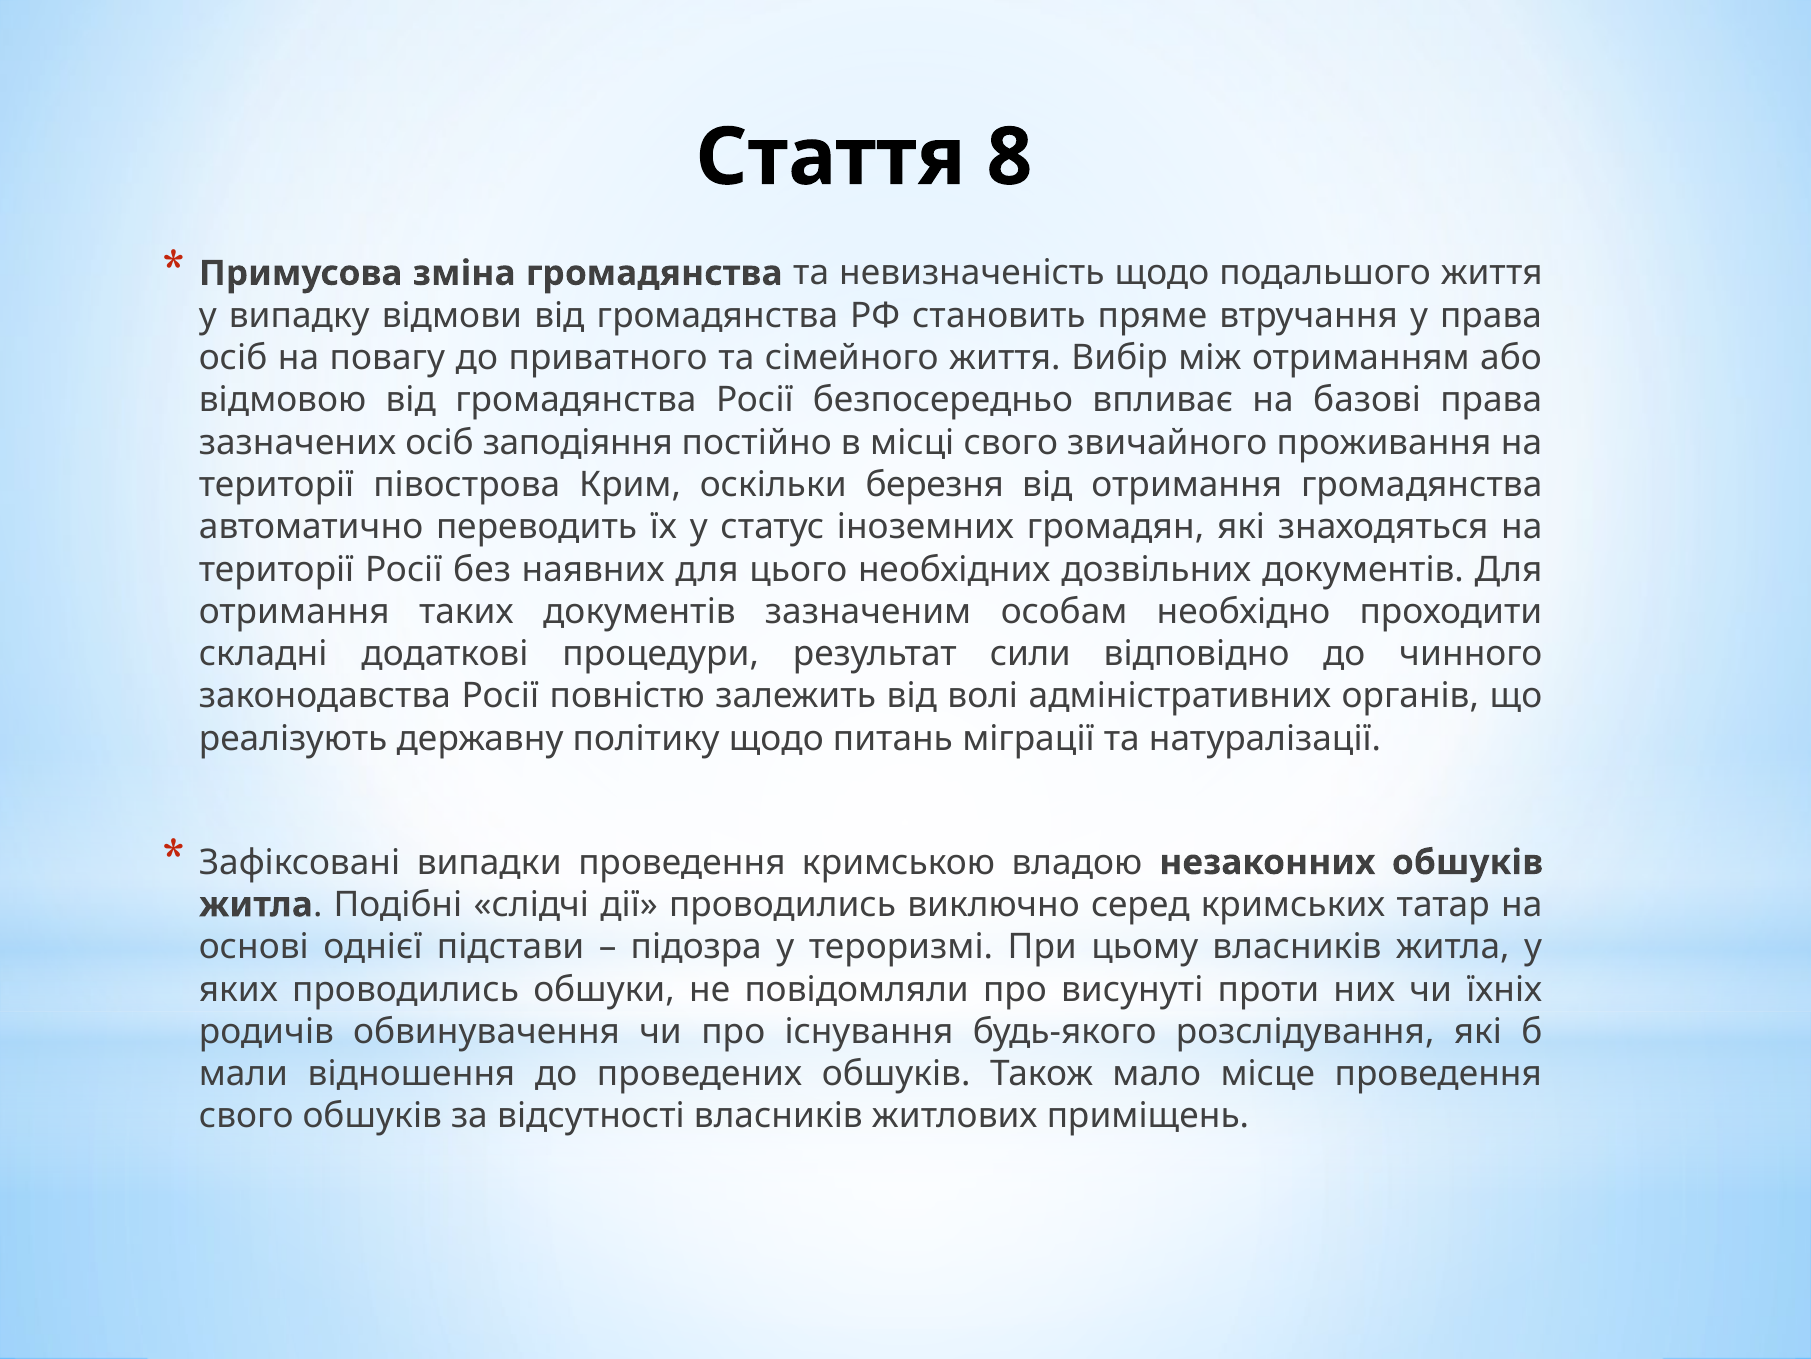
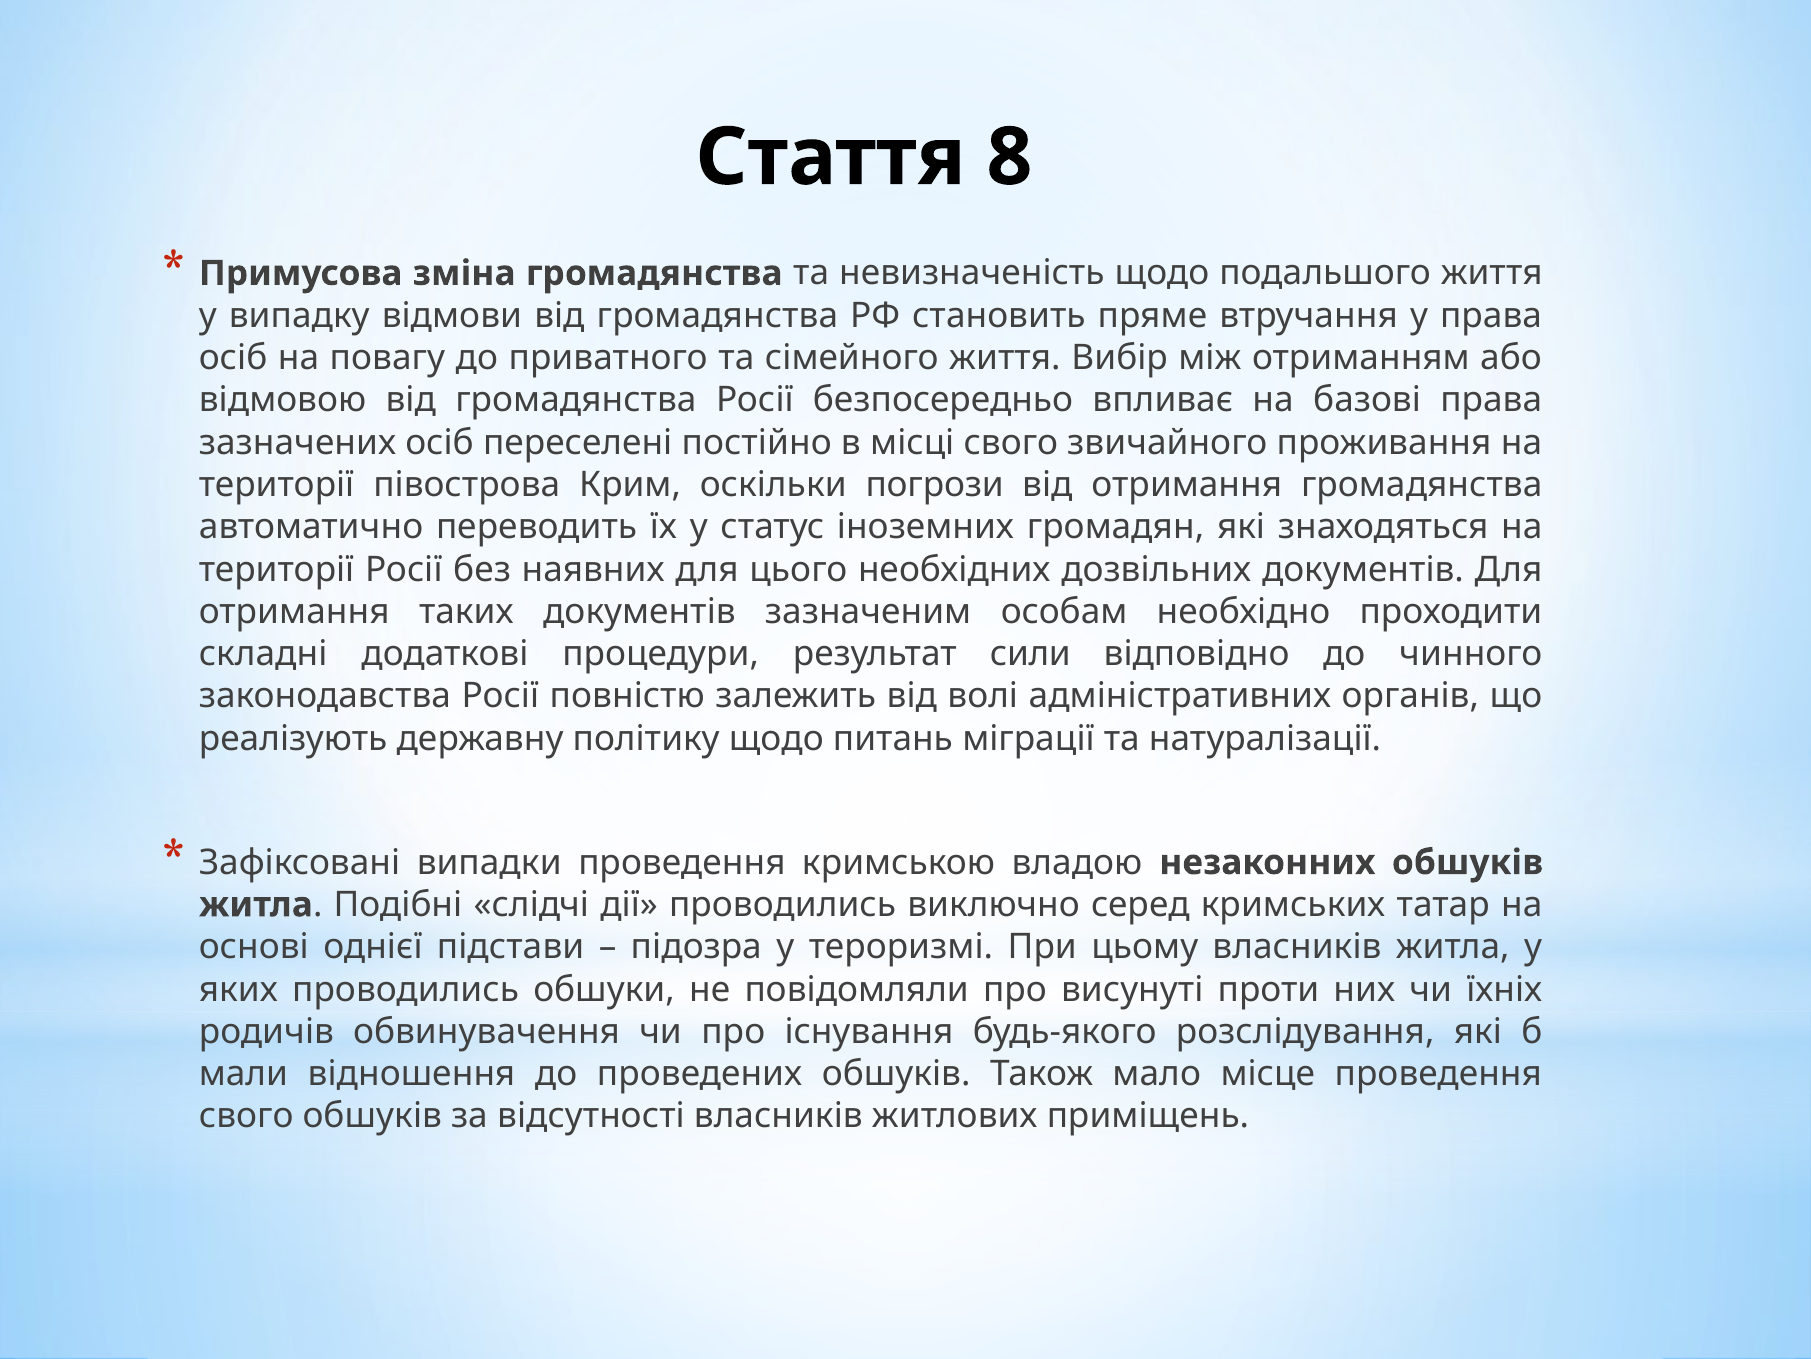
заподіяння: заподіяння -> переселені (578, 442)
березня: березня -> погрози (935, 485)
